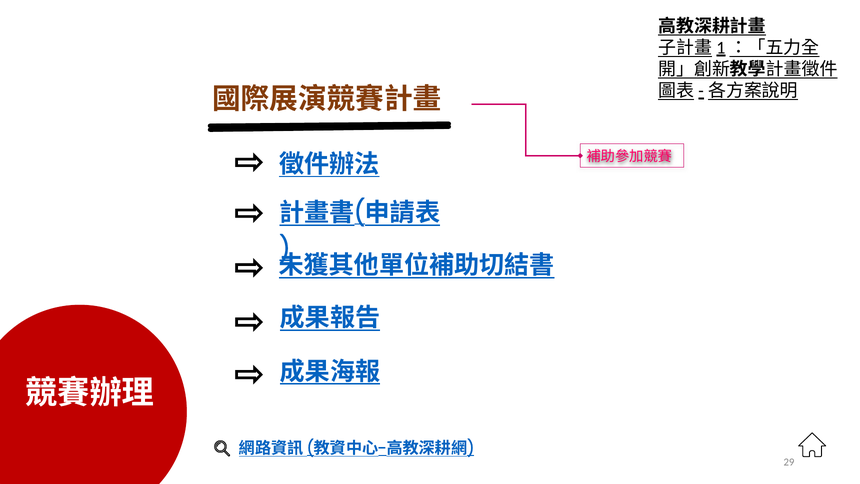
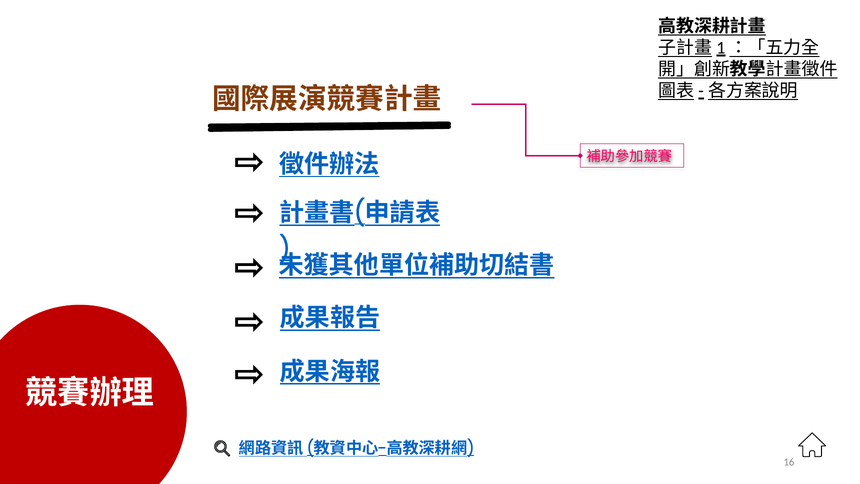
29: 29 -> 16 (789, 462)
